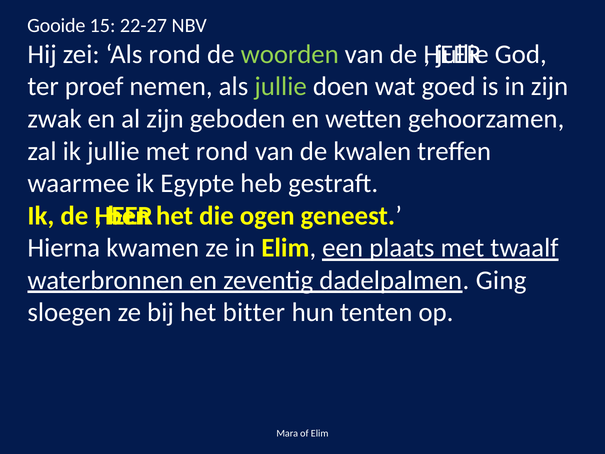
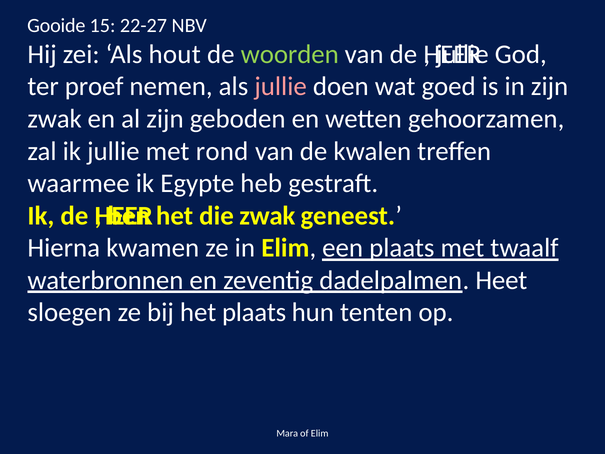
Als rond: rond -> hout (175, 54)
jullie colour: light green -> pink (281, 87)
die ogen: ogen -> zwak (267, 216)
Ging: Ging -> Heet (501, 280)
het bitter: bitter -> plaats (254, 312)
